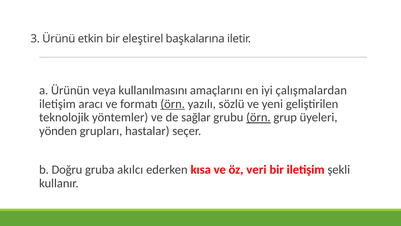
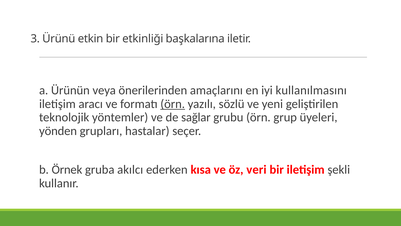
eleştirel: eleştirel -> etkinliği (143, 39)
kullanılmasını: kullanılmasını -> önerilerinden (153, 90)
çalışmalardan: çalışmalardan -> kullanılmasını (311, 90)
örn underline: present -> none (258, 117)
Doğru: Doğru -> Örnek (67, 169)
